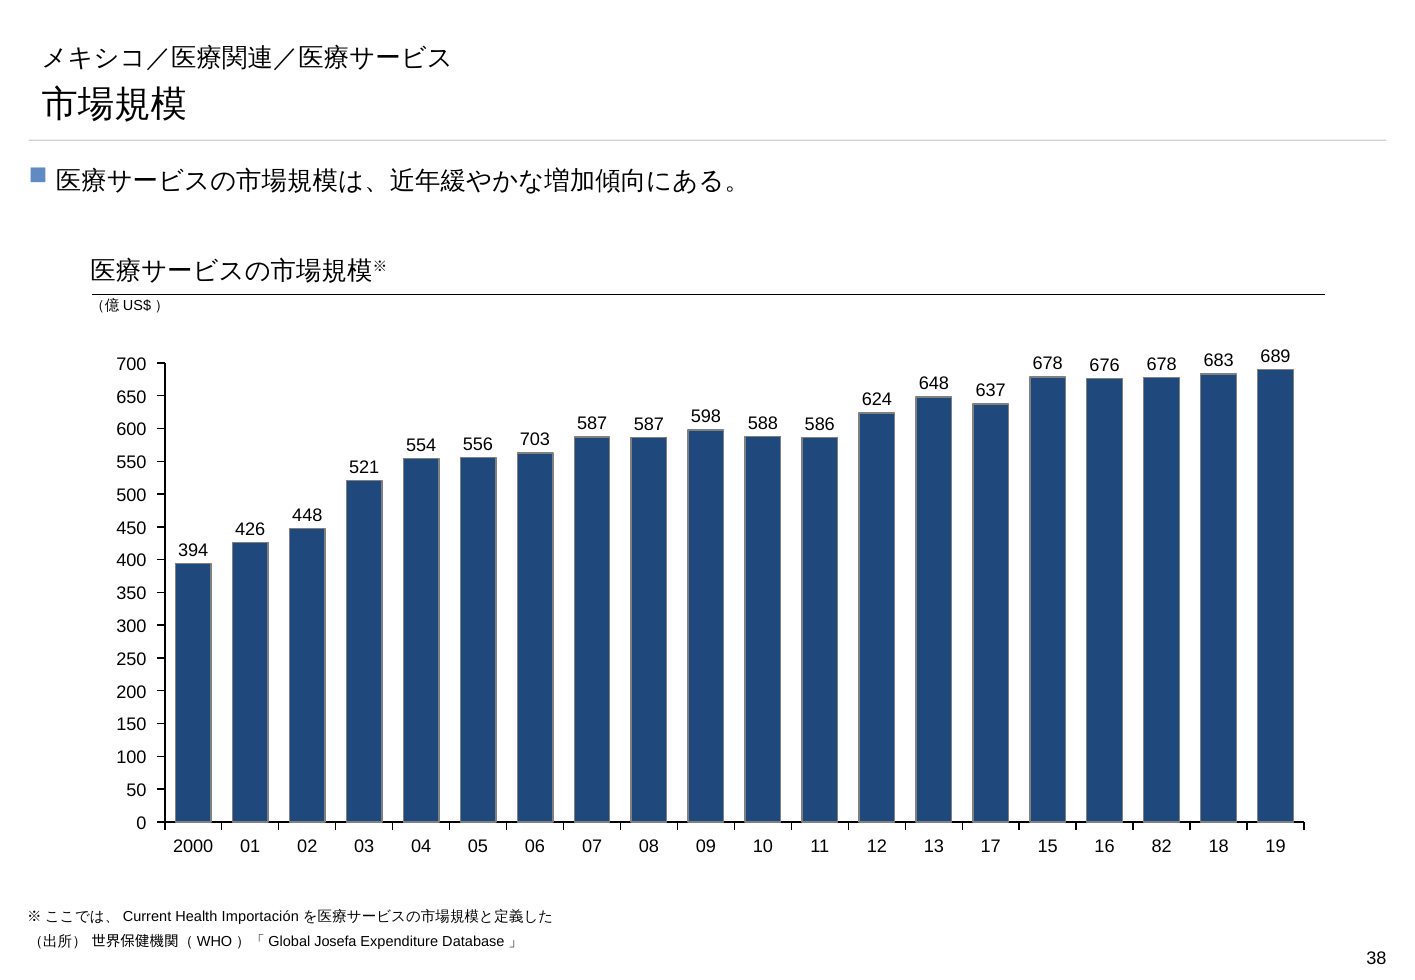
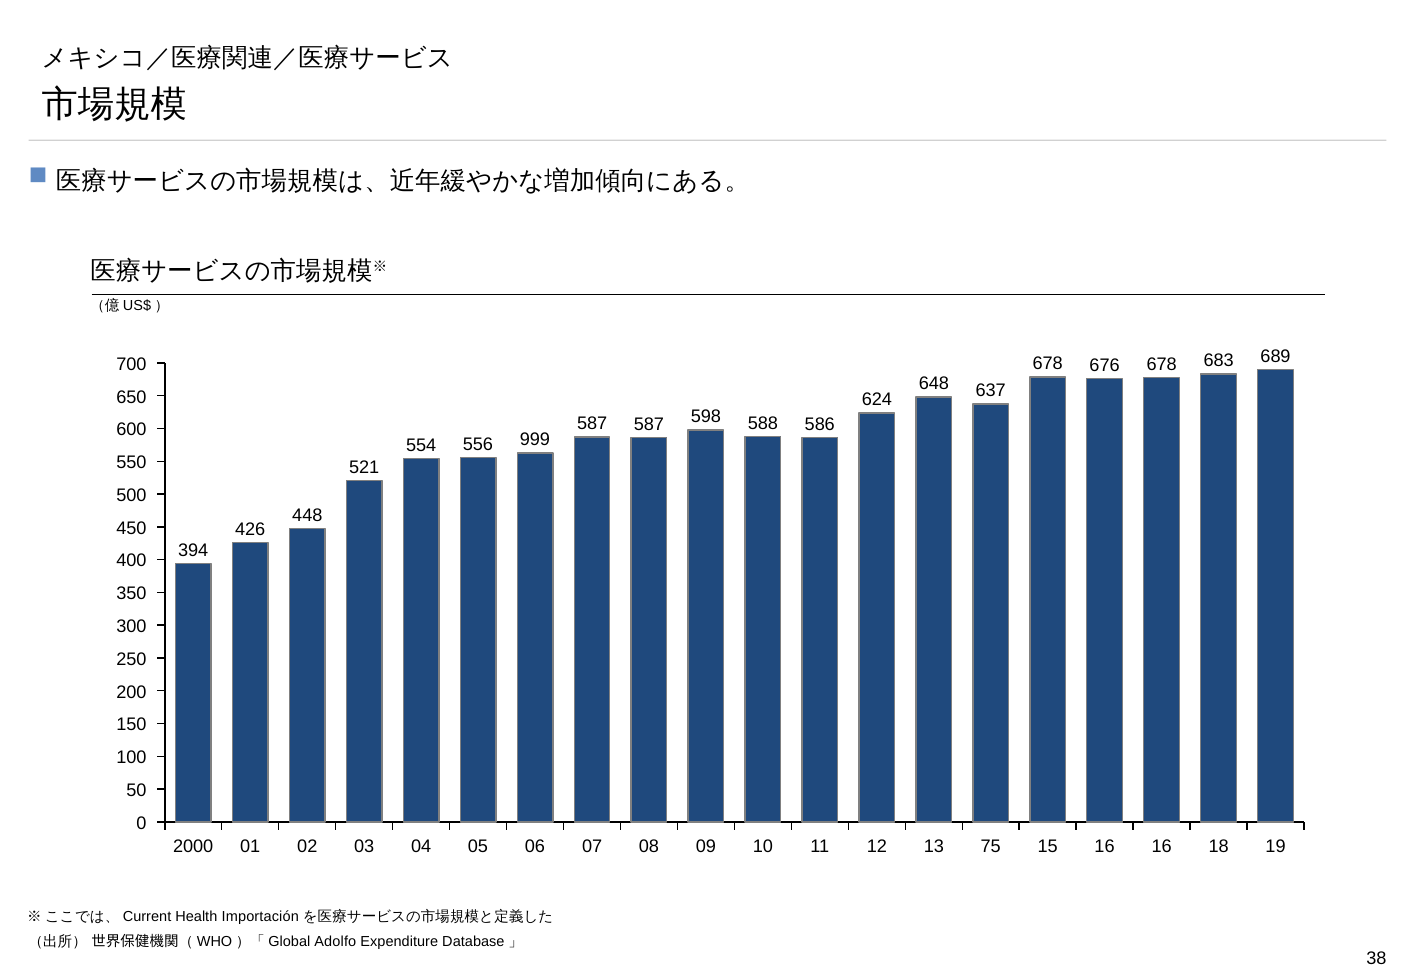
703: 703 -> 999 (535, 440)
17: 17 -> 75 (991, 846)
15 82: 82 -> 16 (1162, 846)
Josefa: Josefa -> Adolfo (335, 942)
